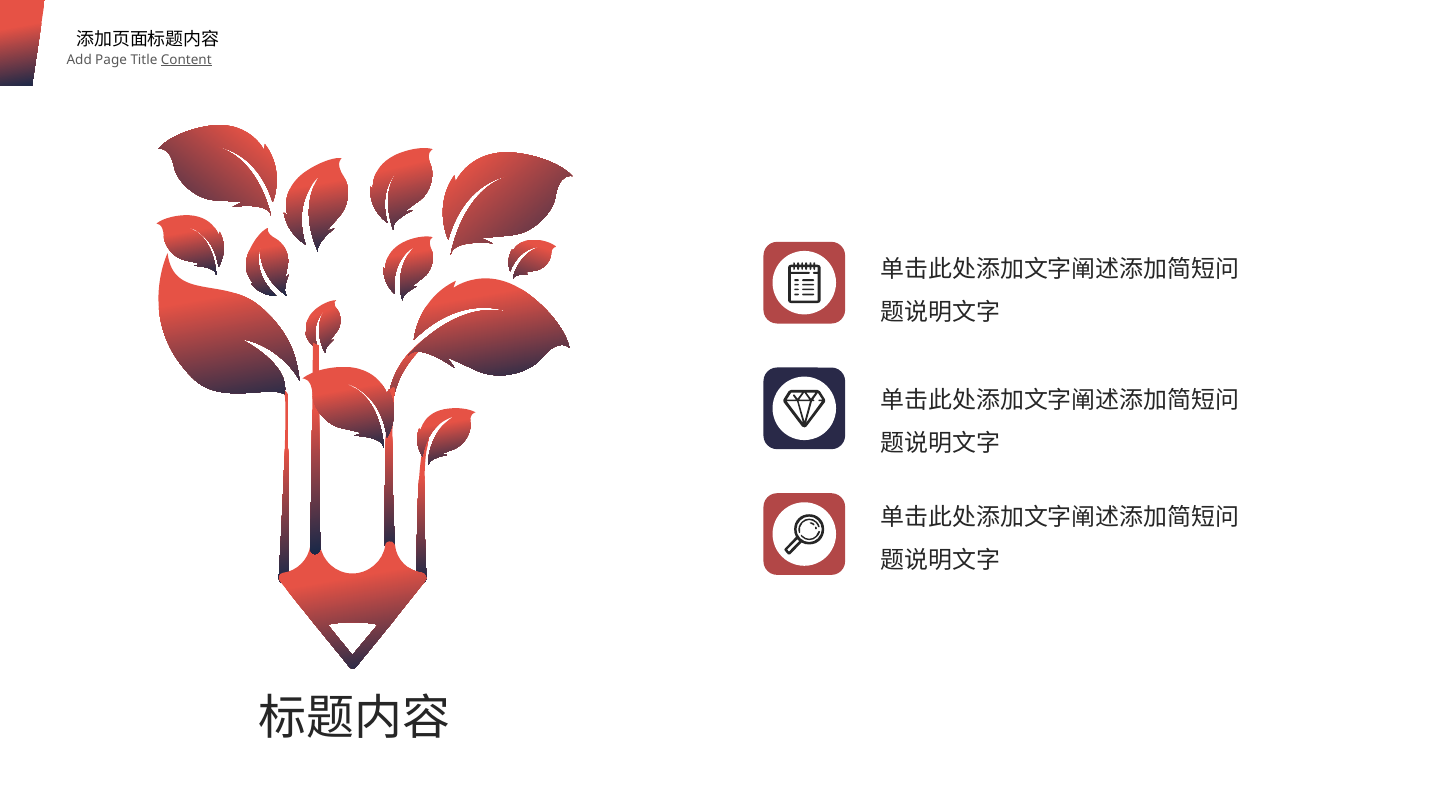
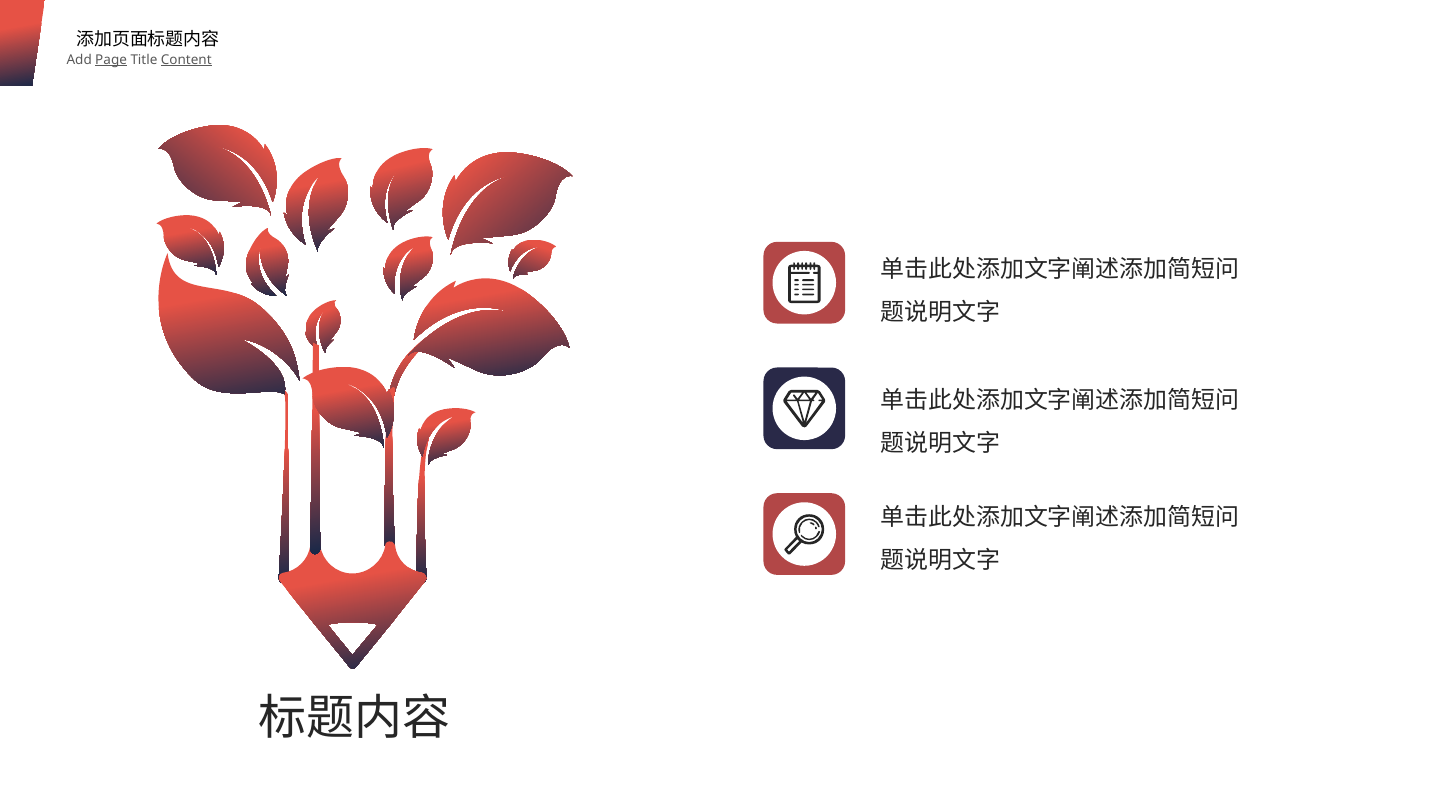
Page underline: none -> present (111, 60)
